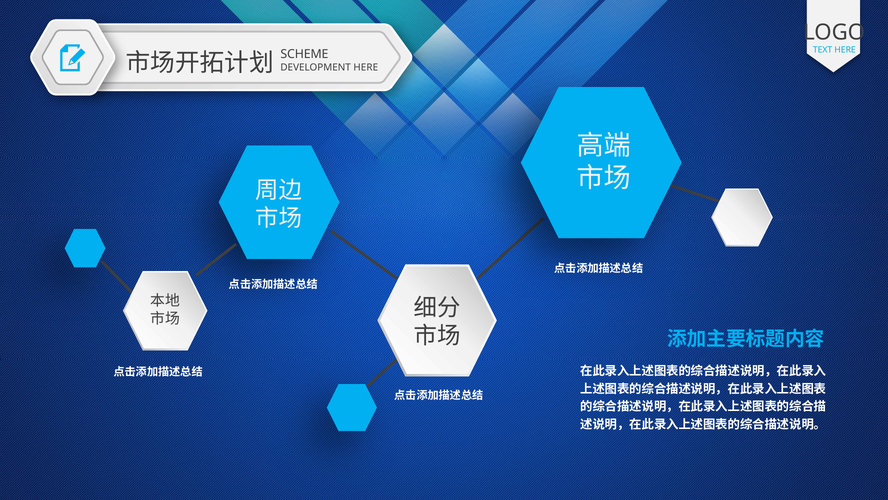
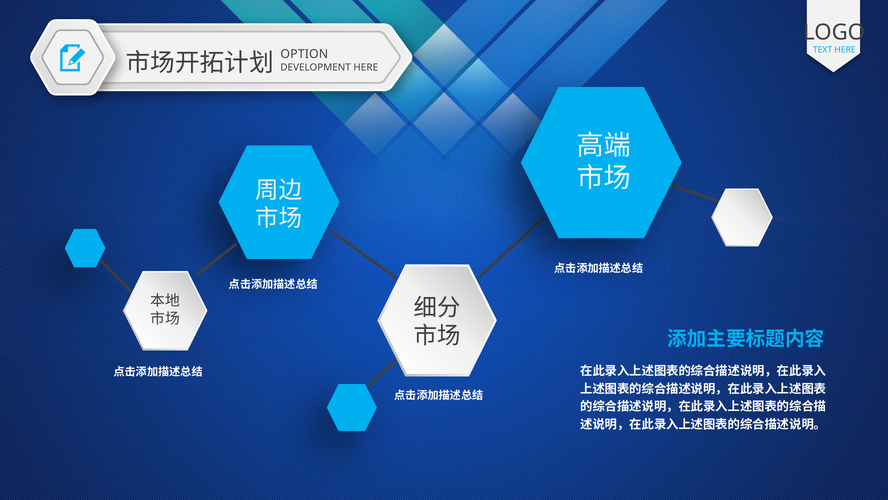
SCHEME: SCHEME -> OPTION (304, 54)
